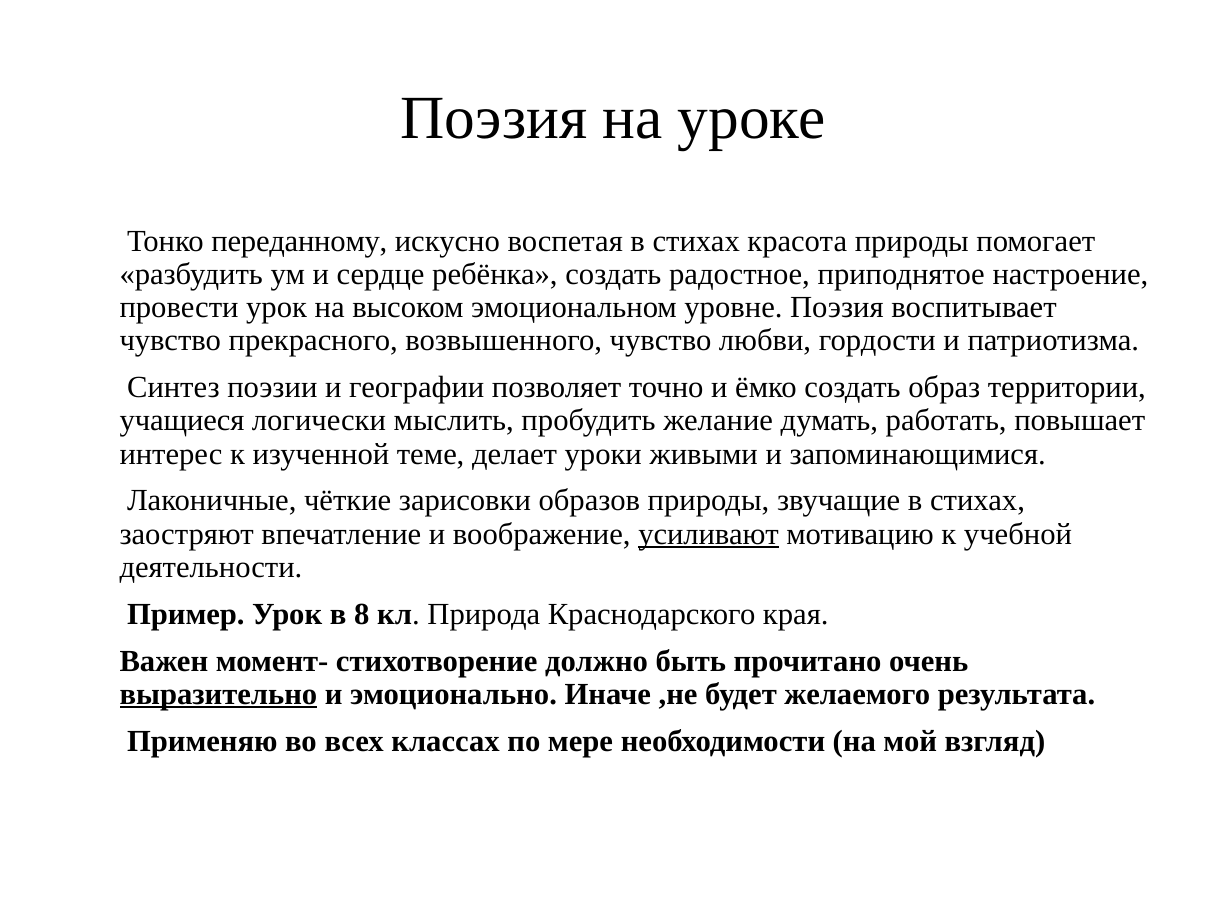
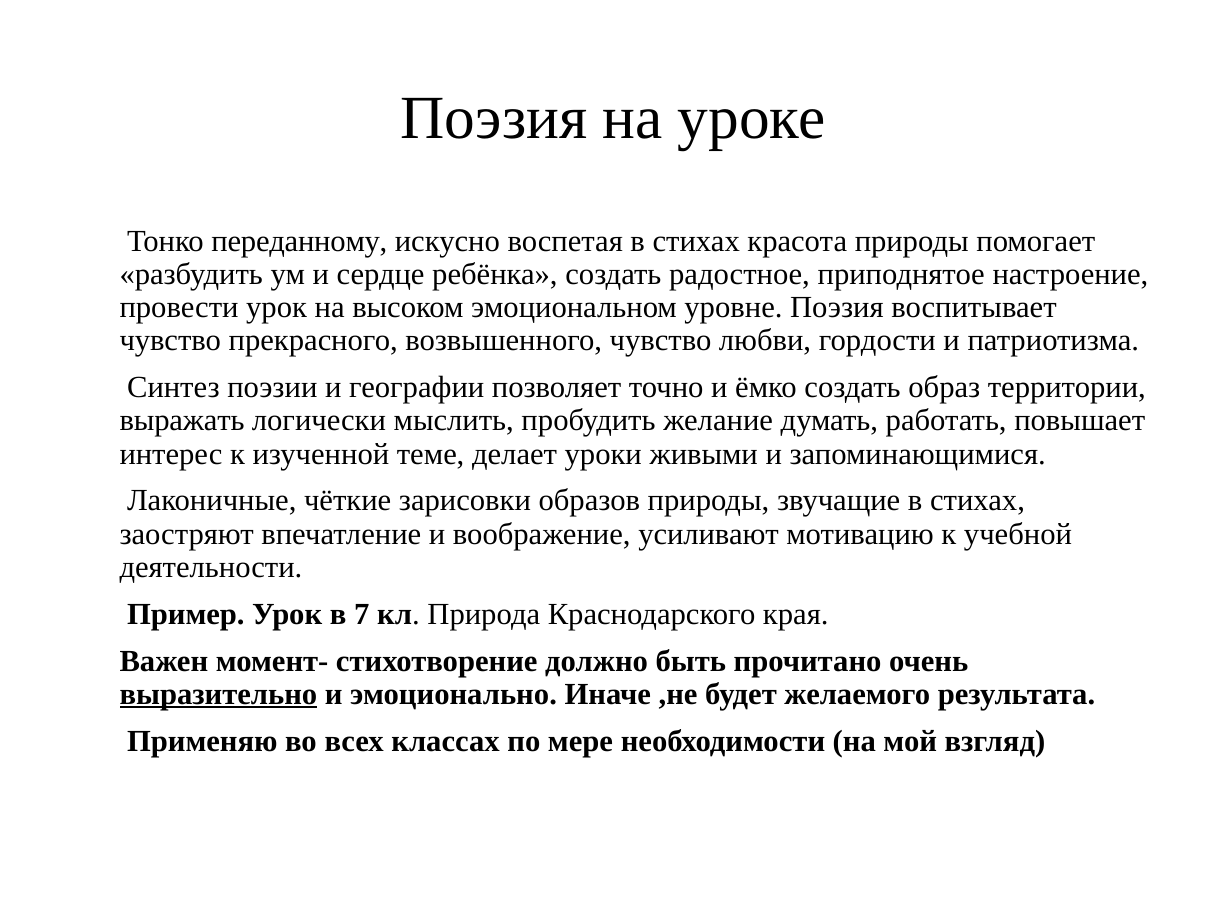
учащиеся: учащиеся -> выражать (182, 421)
усиливают underline: present -> none (709, 534)
8: 8 -> 7 (362, 614)
